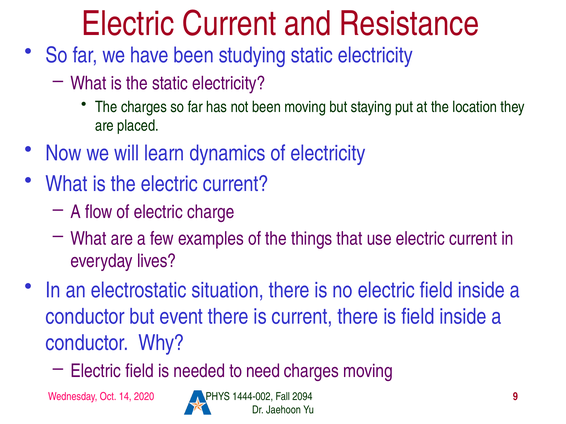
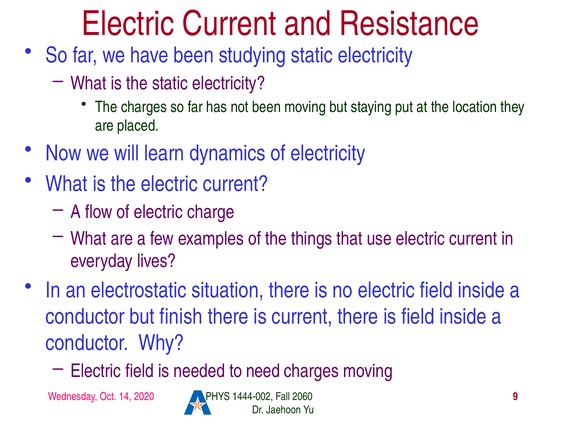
event: event -> finish (181, 317)
2094: 2094 -> 2060 (302, 397)
